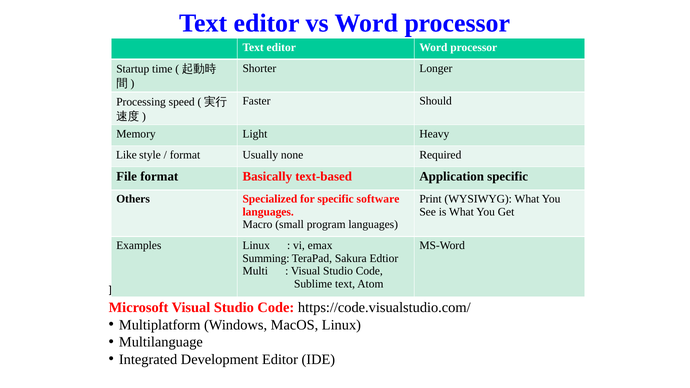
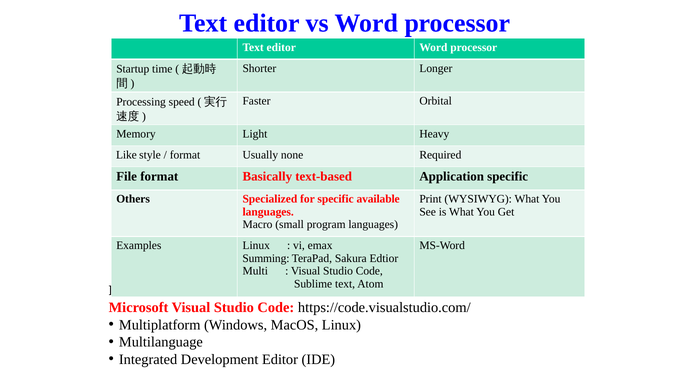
Should: Should -> Orbital (436, 101)
software: software -> available (378, 199)
